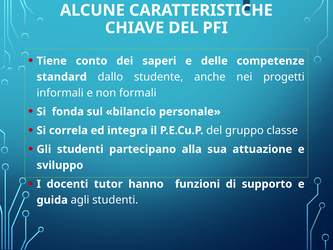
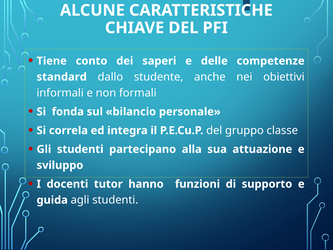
progetti: progetti -> obiettivi (284, 77)
